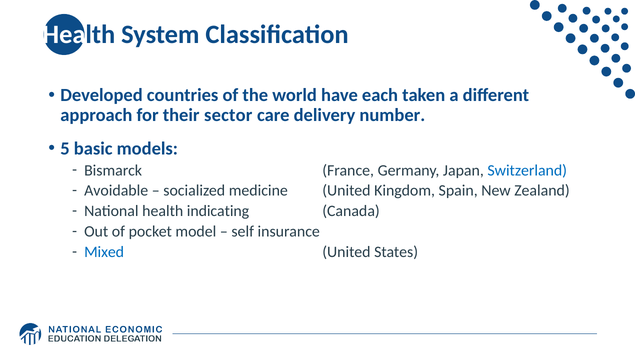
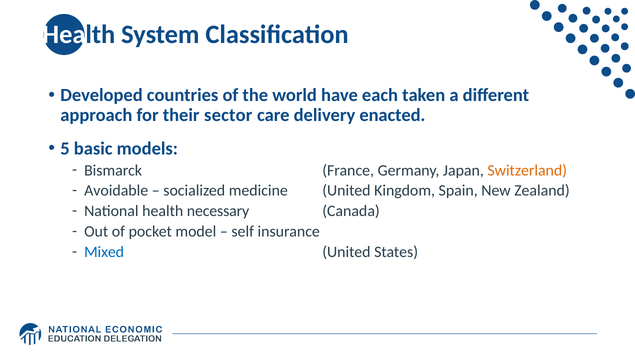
number: number -> enacted (392, 115)
Switzerland colour: blue -> orange (527, 170)
indicating: indicating -> necessary (218, 211)
